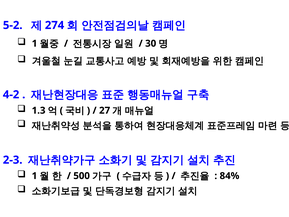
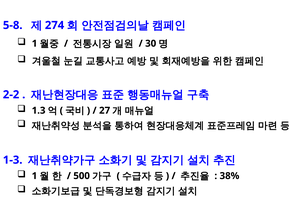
5-2: 5-2 -> 5-8 (13, 25)
4-2: 4-2 -> 2-2 (11, 94)
2-3: 2-3 -> 1-3 (13, 160)
84%: 84% -> 38% (229, 176)
